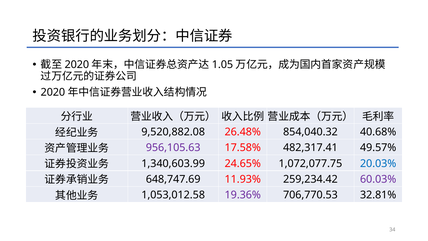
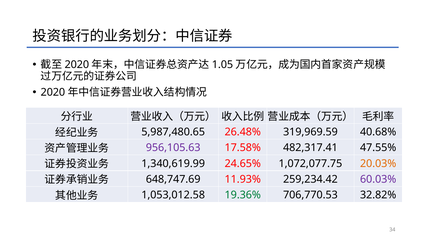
9,520,882.08: 9,520,882.08 -> 5,987,480.65 (173, 132)
854,040.32: 854,040.32 -> 319,969.59 (310, 132)
49.57%: 49.57% -> 47.55% (378, 148)
1,340,603.99: 1,340,603.99 -> 1,340,619.99 (173, 163)
20.03% colour: blue -> orange (378, 163)
19.36% colour: purple -> green (243, 195)
32.81%: 32.81% -> 32.82% (378, 195)
